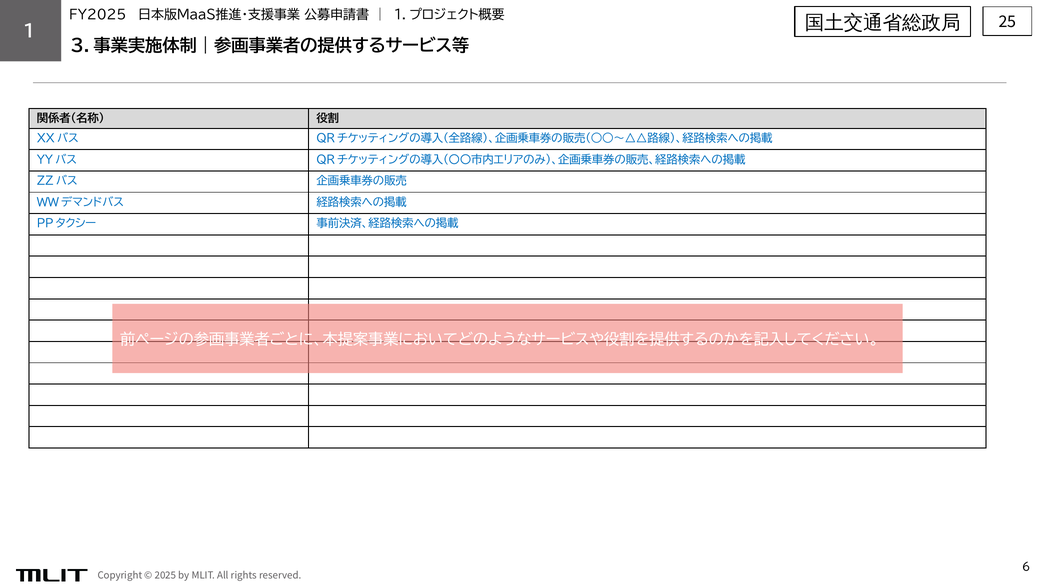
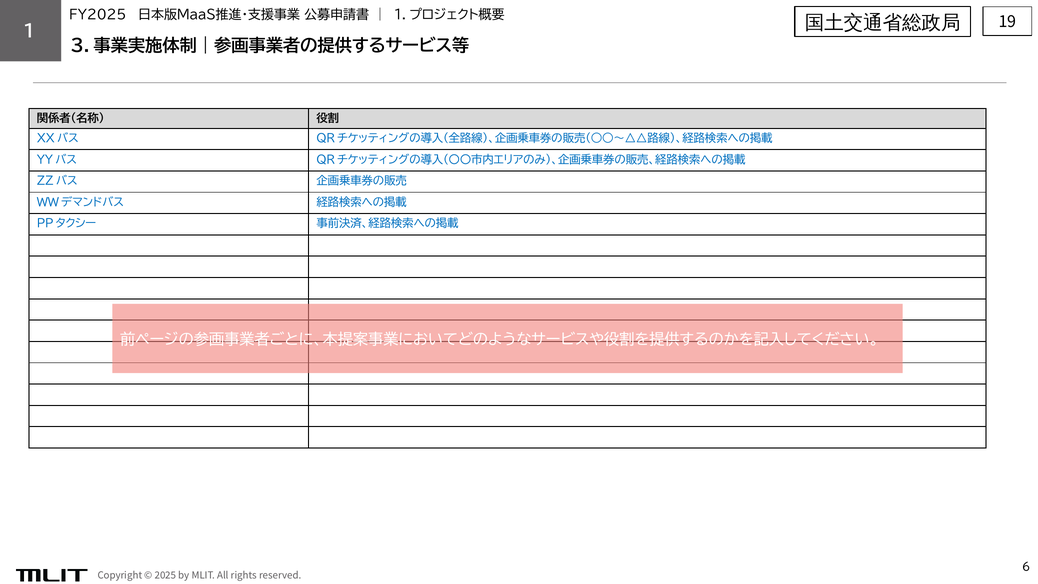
25: 25 -> 19 (1007, 22)
